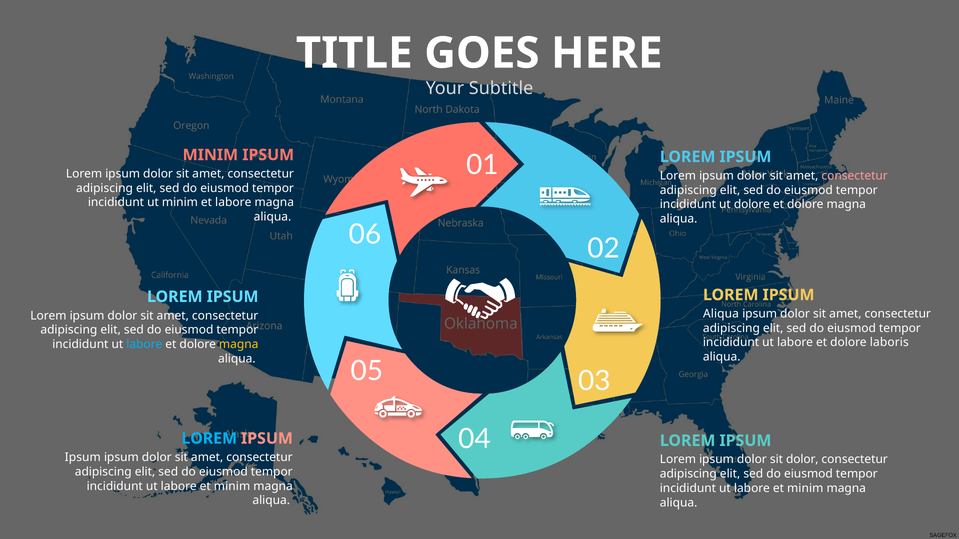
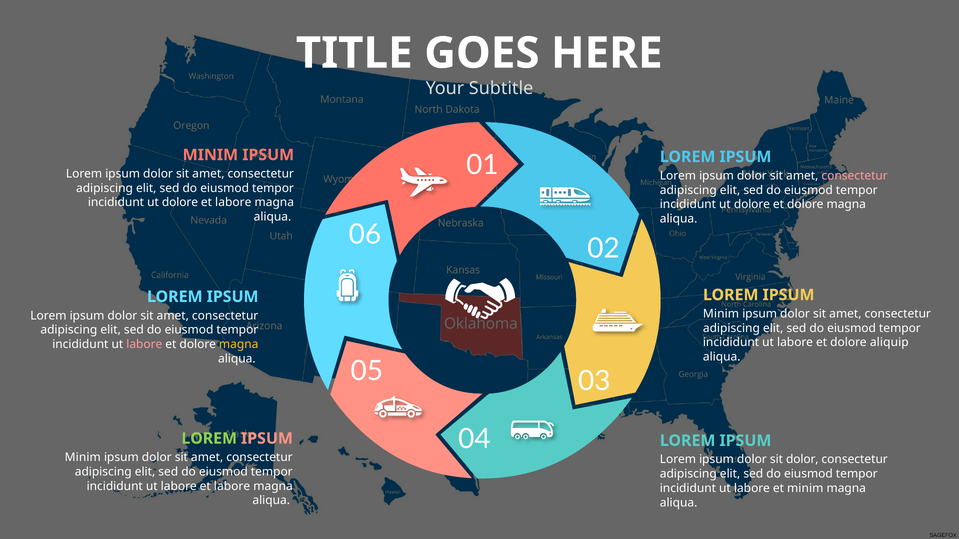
minim: minim -> dolore (180, 203)
Aliqua: Aliqua -> Minim (721, 314)
laboris: laboris -> aliquip (889, 343)
labore colour: light blue -> pink (144, 345)
LOREM colour: light blue -> light green (209, 439)
Ipsum: Ipsum -> Minim (83, 458)
minim: minim -> labore (232, 486)
